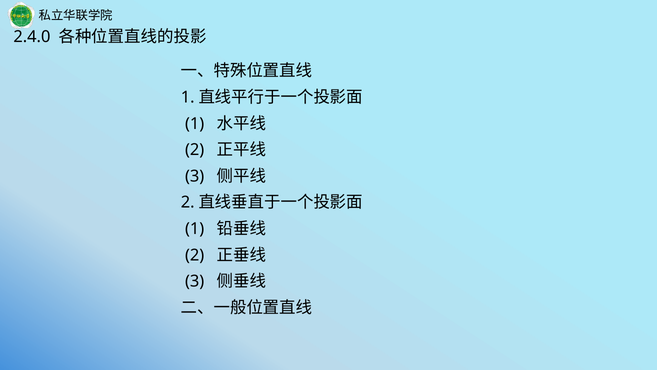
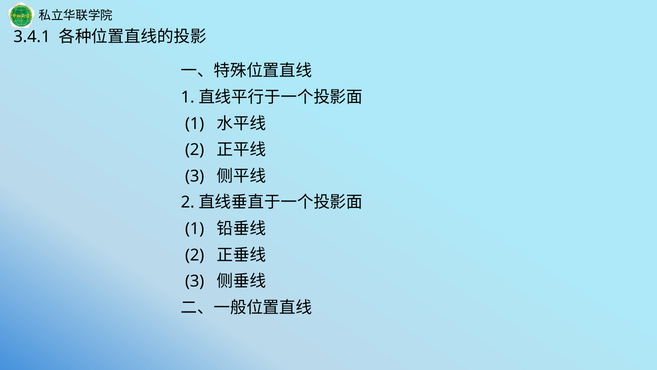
2.4.0: 2.4.0 -> 3.4.1 (32, 37)
